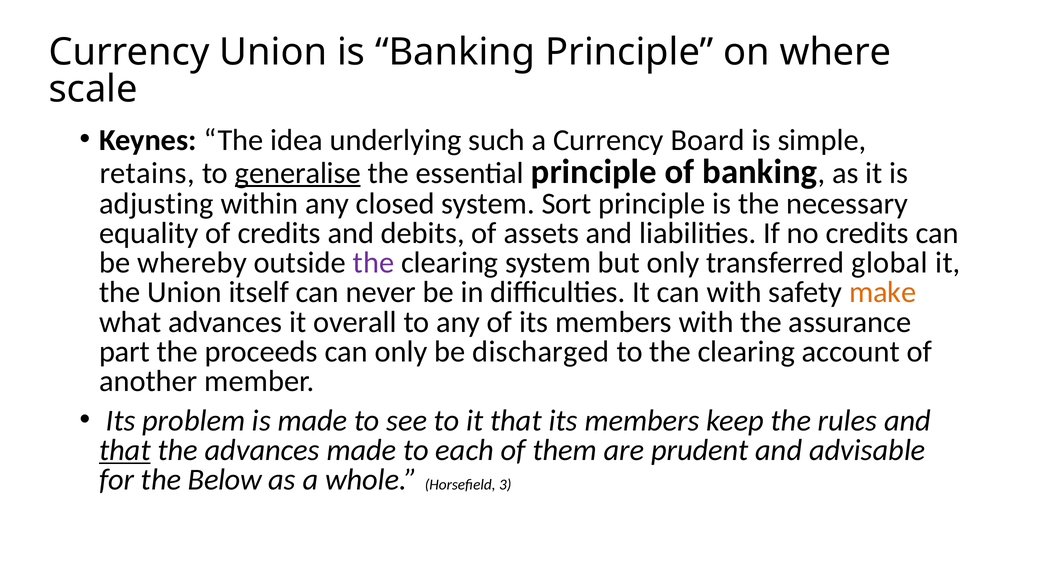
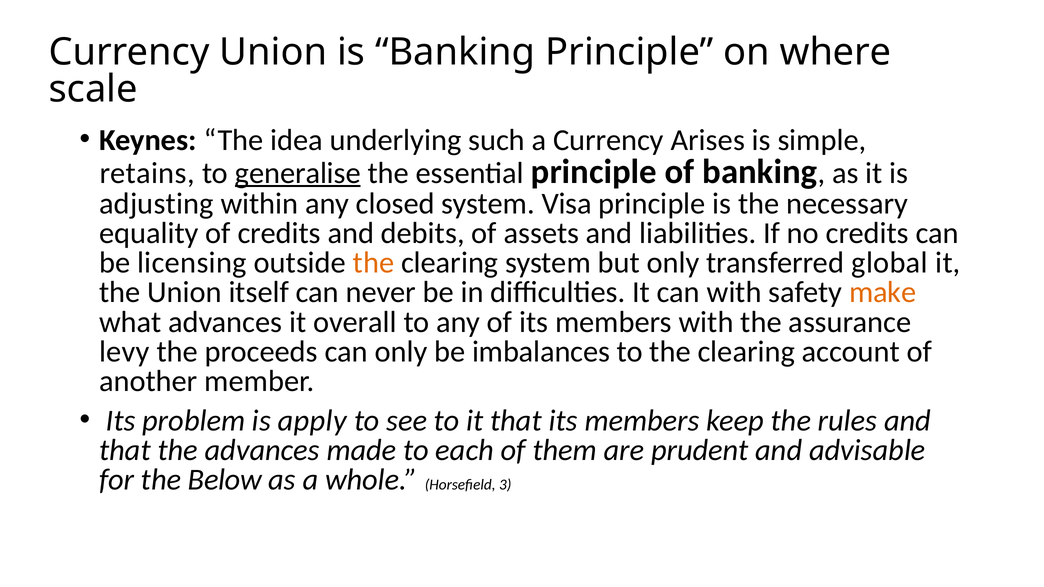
Board: Board -> Arises (708, 140)
Sort: Sort -> Visa (567, 204)
whereby: whereby -> licensing (192, 263)
the colour: purple -> orange (374, 263)
part: part -> levy (124, 352)
discharged: discharged -> imbalances (541, 352)
is made: made -> apply (312, 421)
that underline: present -> none (125, 450)
